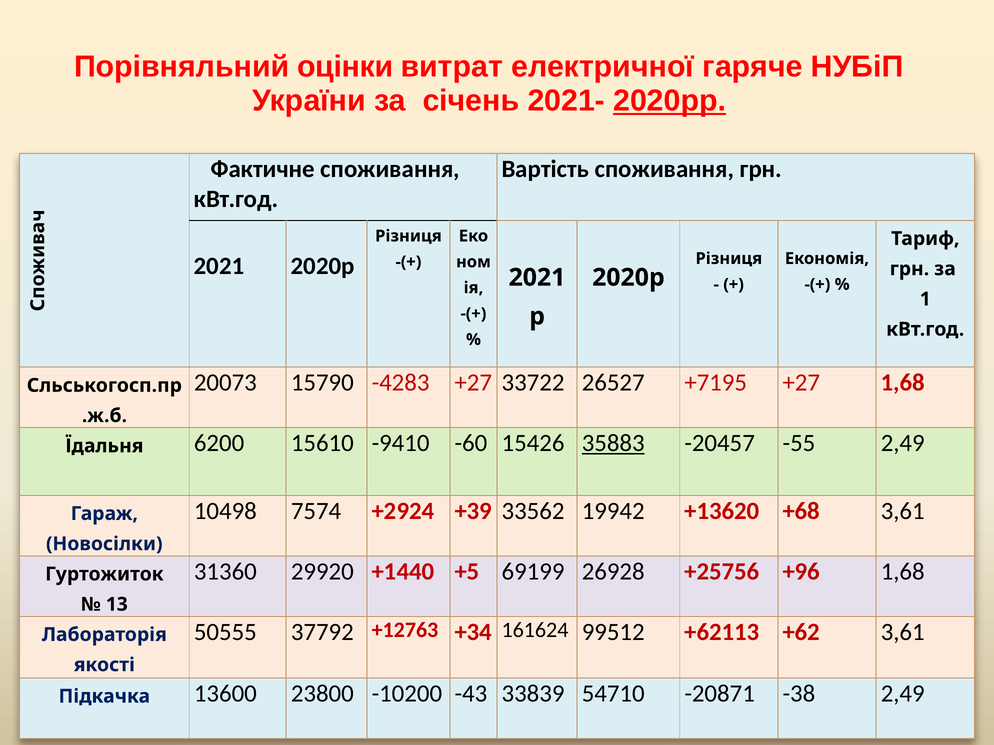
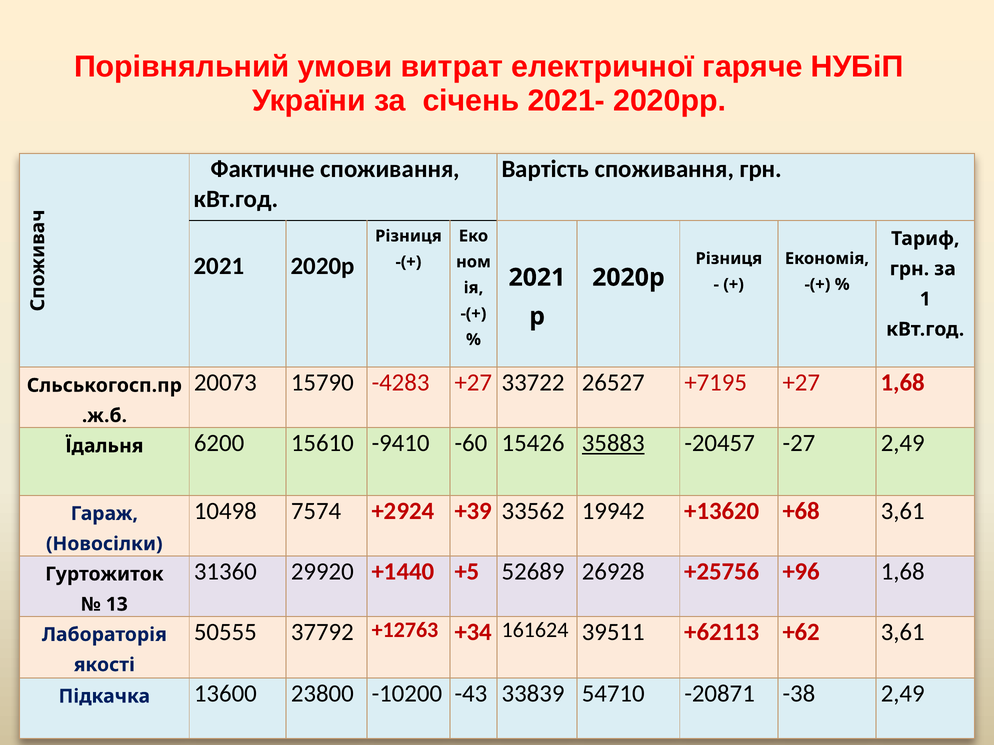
оцінки: оцінки -> умови (345, 67)
2020рр underline: present -> none (670, 101)
-55: -55 -> -27 (799, 443)
69199: 69199 -> 52689 (533, 572)
99512: 99512 -> 39511 (613, 632)
